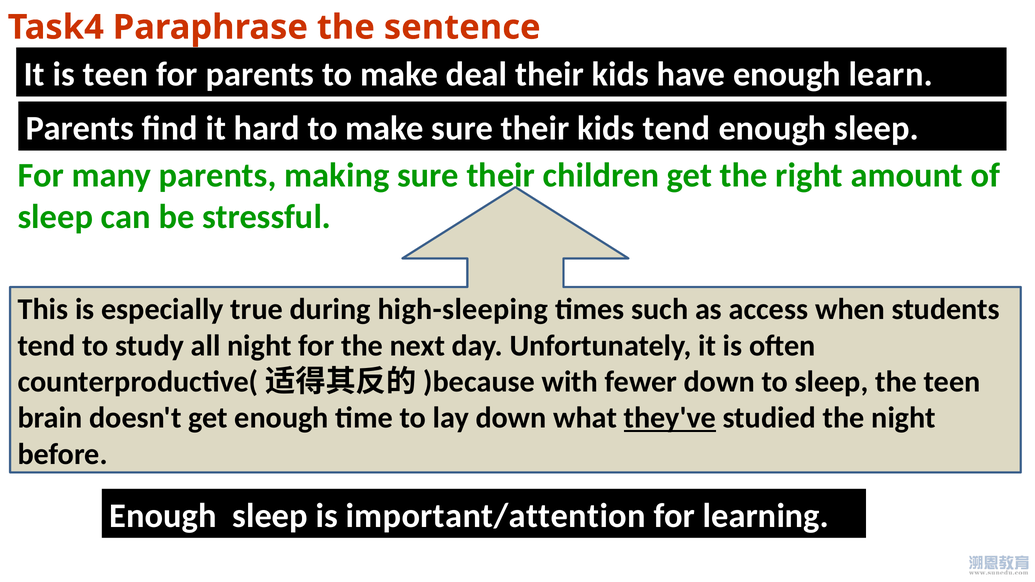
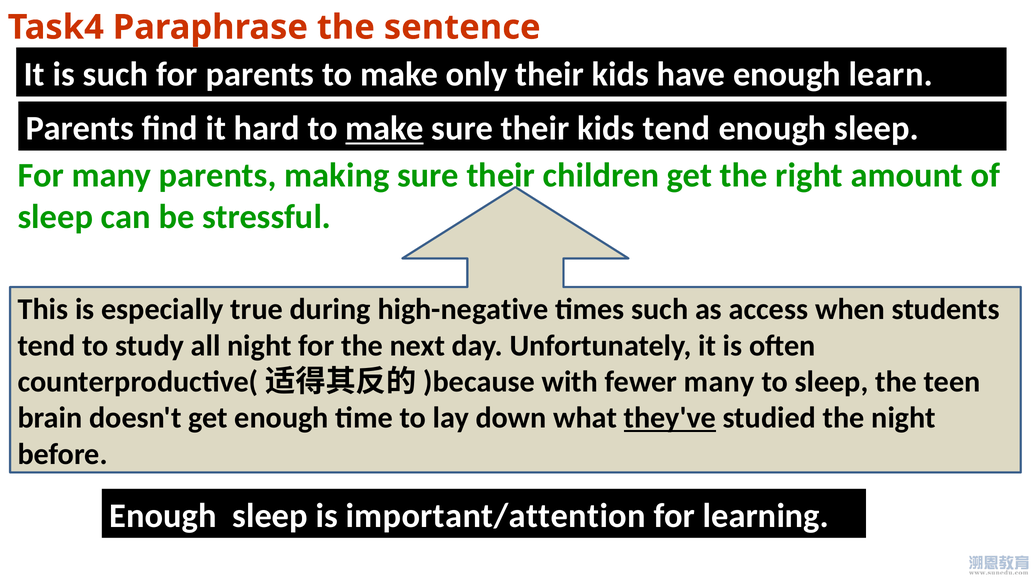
is teen: teen -> such (116, 74)
deal: deal -> only (477, 74)
make underline: none -> present (385, 129)
high-sleeping: high-sleeping -> high-negative (463, 309)
fewer down: down -> many (719, 382)
